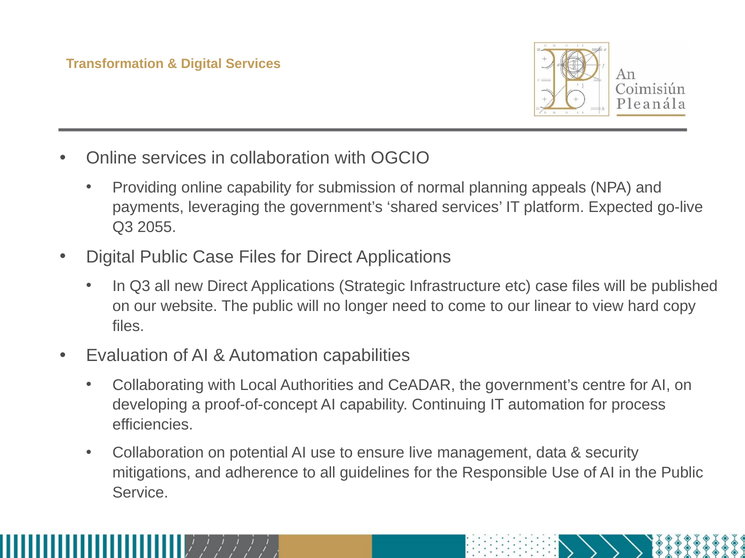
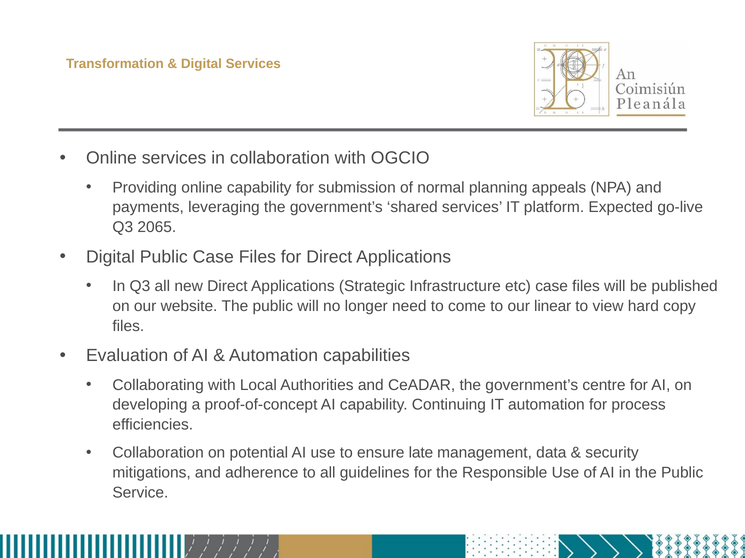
2055: 2055 -> 2065 (157, 227)
live: live -> late (421, 453)
